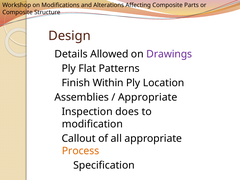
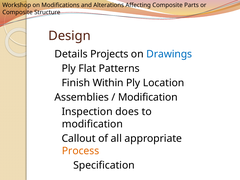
Allowed: Allowed -> Projects (109, 54)
Drawings colour: purple -> blue (169, 54)
Appropriate: Appropriate -> Modification (148, 97)
